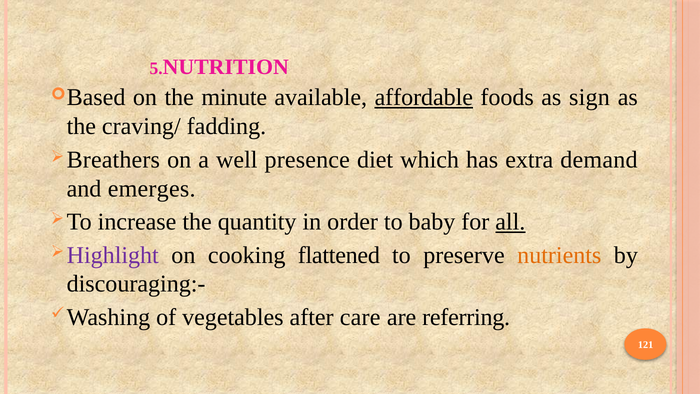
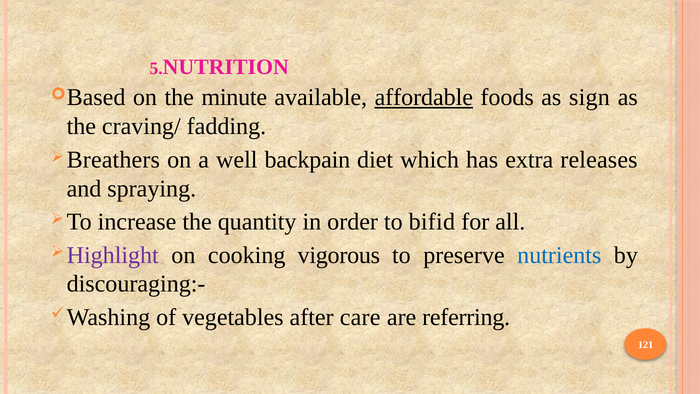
presence: presence -> backpain (307, 160)
demand: demand -> releases (599, 160)
emerges: emerges -> spraying (152, 188)
baby: baby -> bifid (432, 222)
all underline: present -> none (510, 222)
flattened: flattened -> vigorous (339, 255)
nutrients colour: orange -> blue (559, 255)
